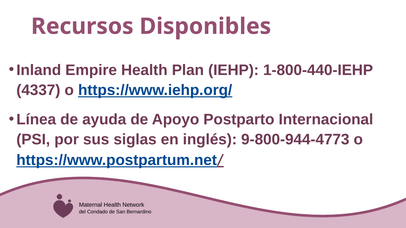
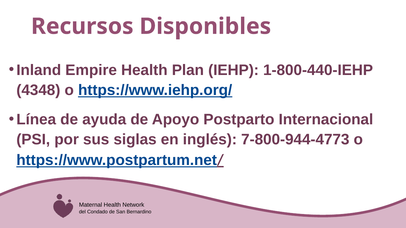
4337: 4337 -> 4348 (38, 90)
9-800-944-4773: 9-800-944-4773 -> 7-800-944-4773 (295, 140)
